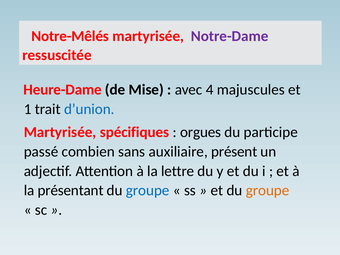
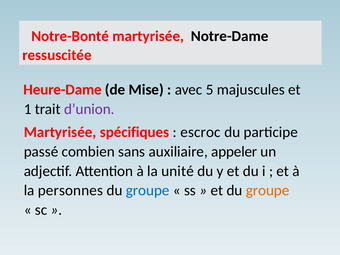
Notre-Mêlés: Notre-Mêlés -> Notre-Bonté (70, 36)
Notre-Dame colour: purple -> black (230, 36)
4: 4 -> 5 (210, 90)
d’union colour: blue -> purple (89, 109)
orgues: orgues -> escroc (200, 132)
présent: présent -> appeler (234, 152)
lettre: lettre -> unité (178, 171)
présentant: présentant -> personnes (70, 190)
